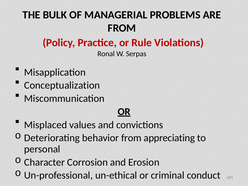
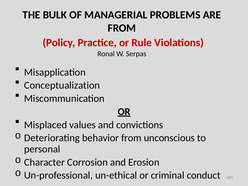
appreciating: appreciating -> unconscious (169, 138)
